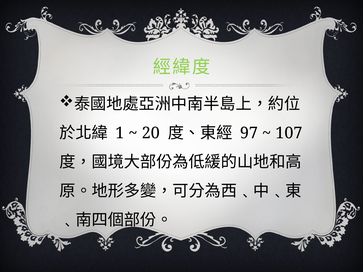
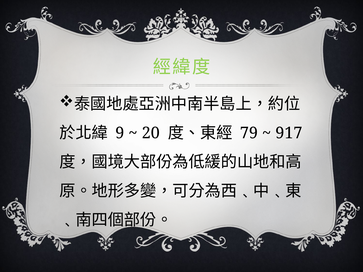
1: 1 -> 9 (120, 133)
97: 97 -> 79 (249, 133)
107: 107 -> 917 (289, 133)
